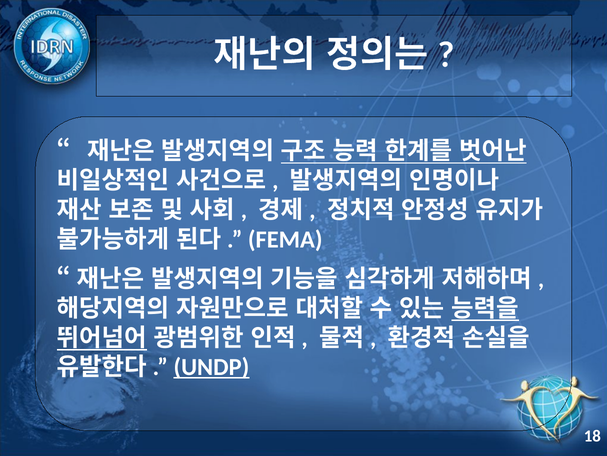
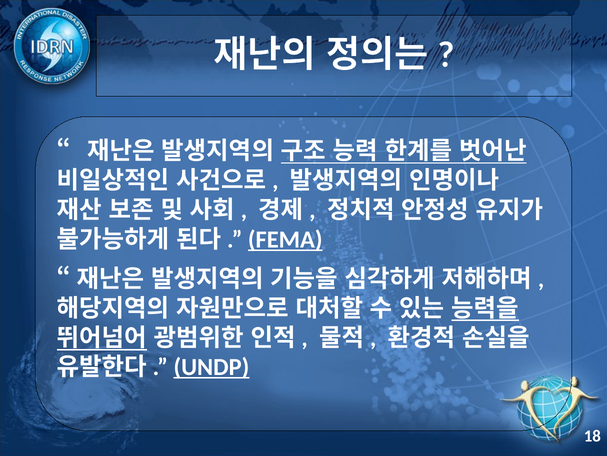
FEMA underline: none -> present (285, 239)
